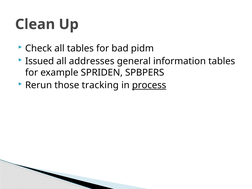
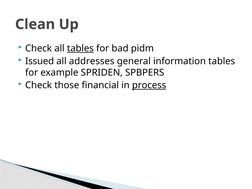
tables underline: none -> present (80, 48)
Rerun: Rerun -> Check (39, 85)
tracking: tracking -> financial (100, 85)
